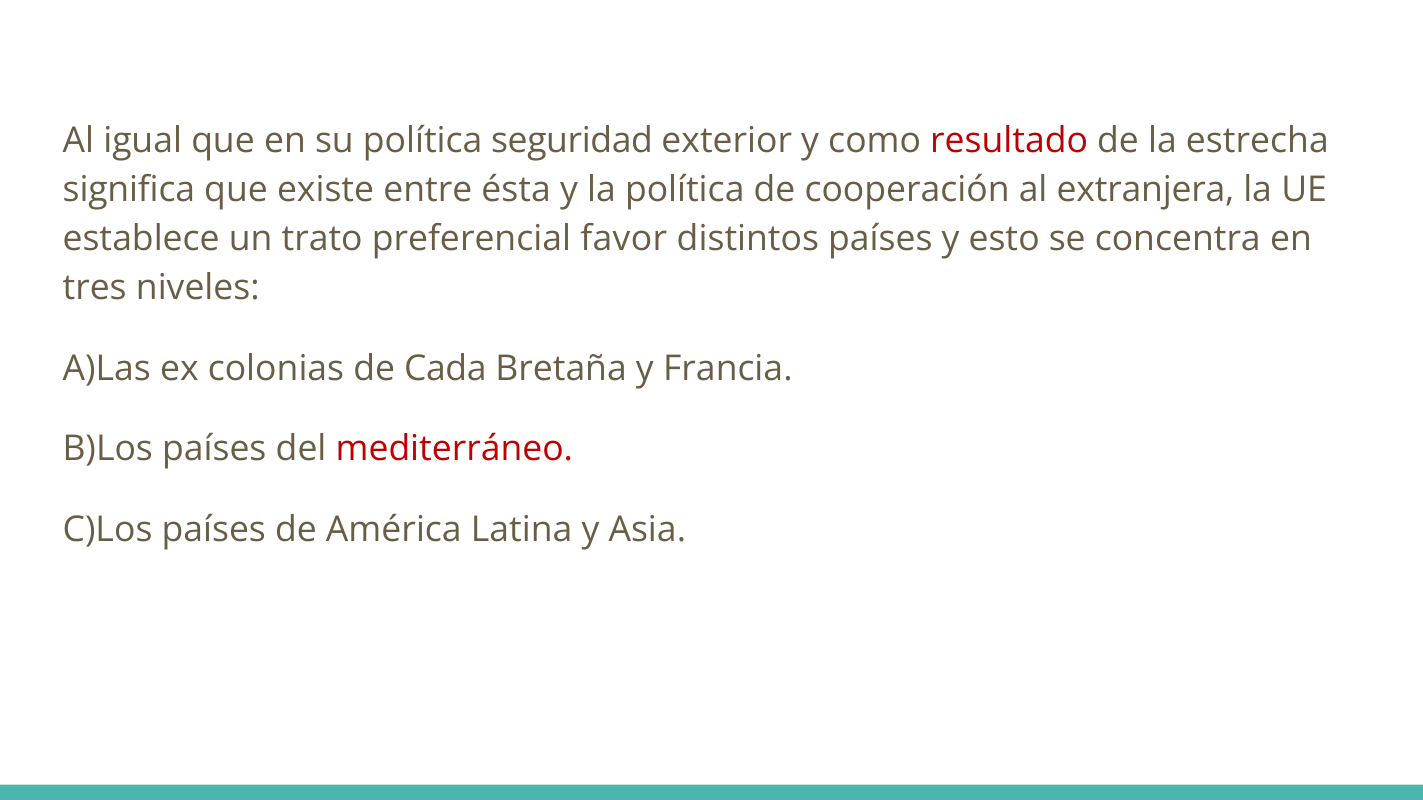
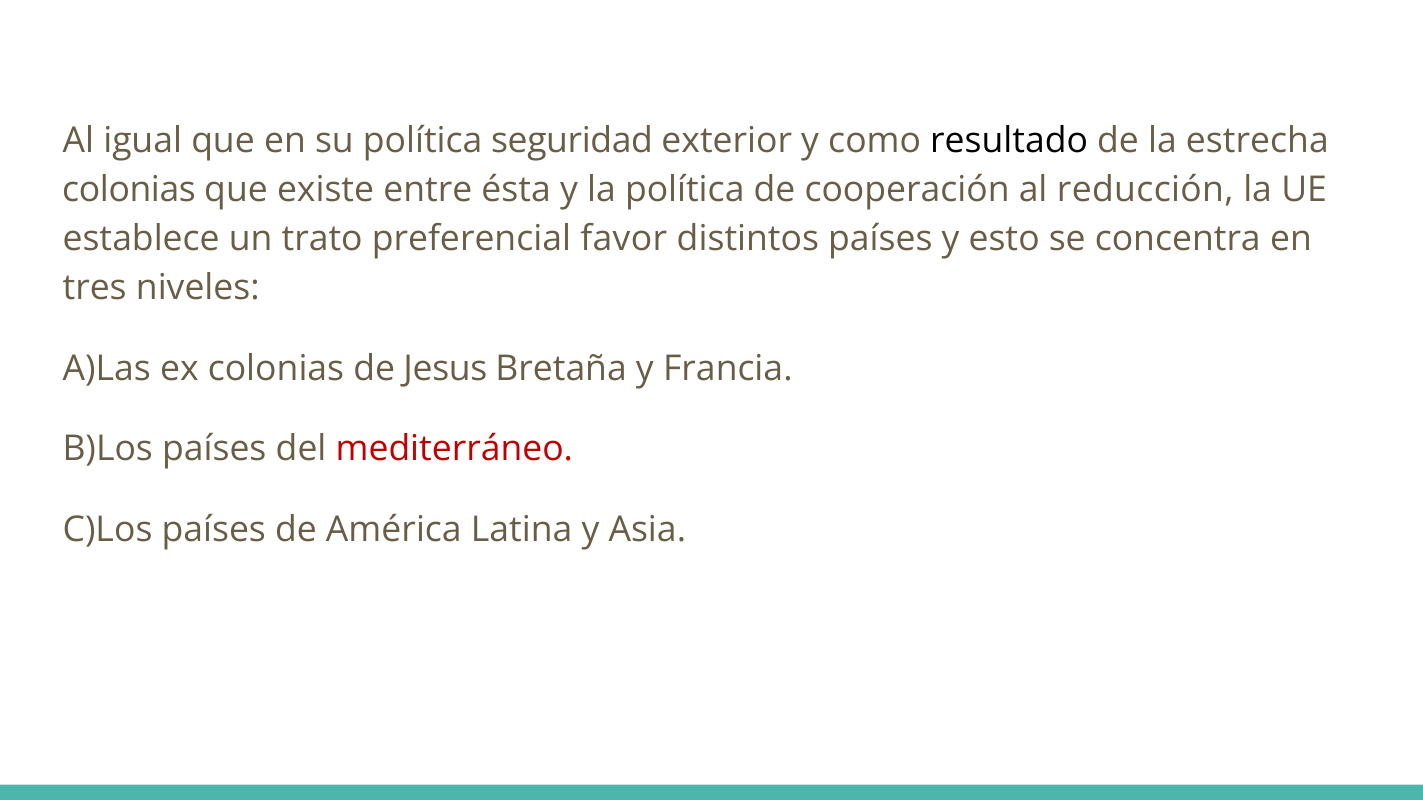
resultado colour: red -> black (1009, 141)
significa: significa -> colonias (129, 190)
extranjera: extranjera -> reducción (1145, 190)
Cada: Cada -> Jesus (445, 369)
